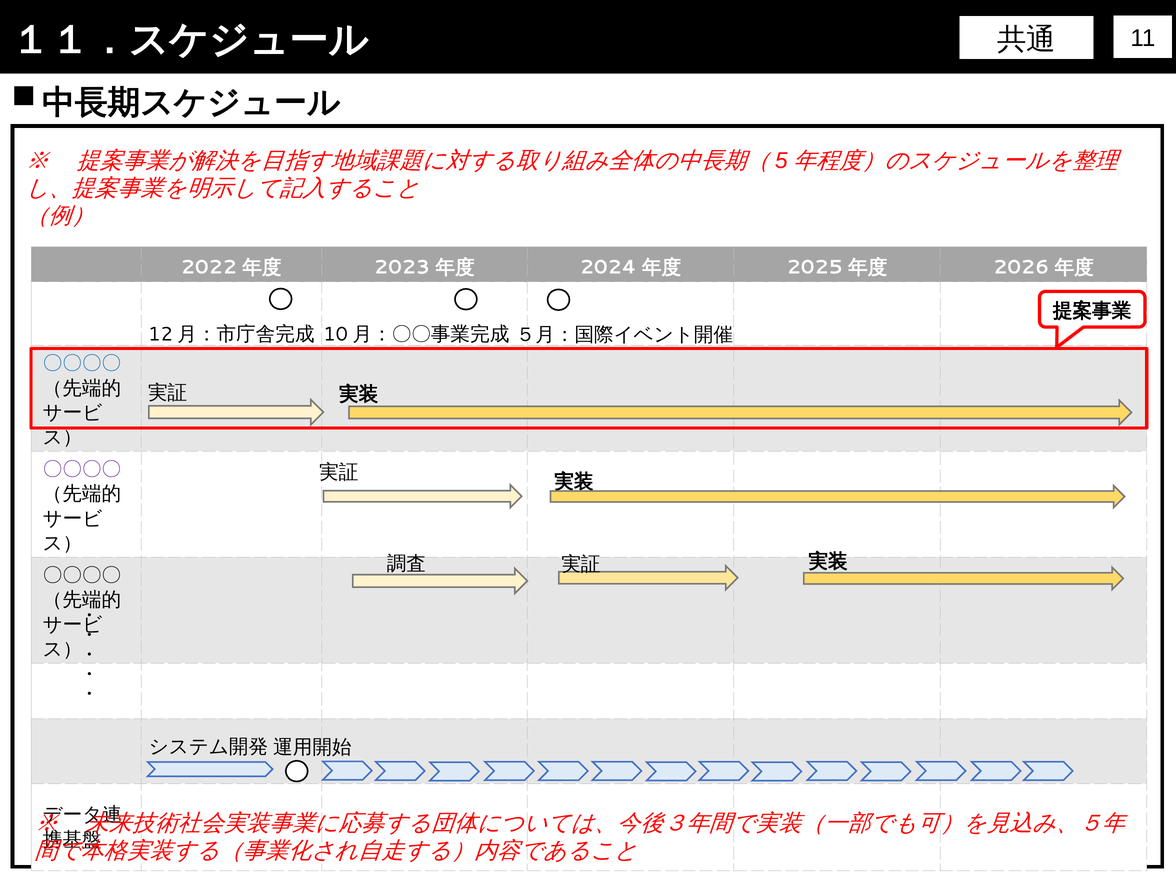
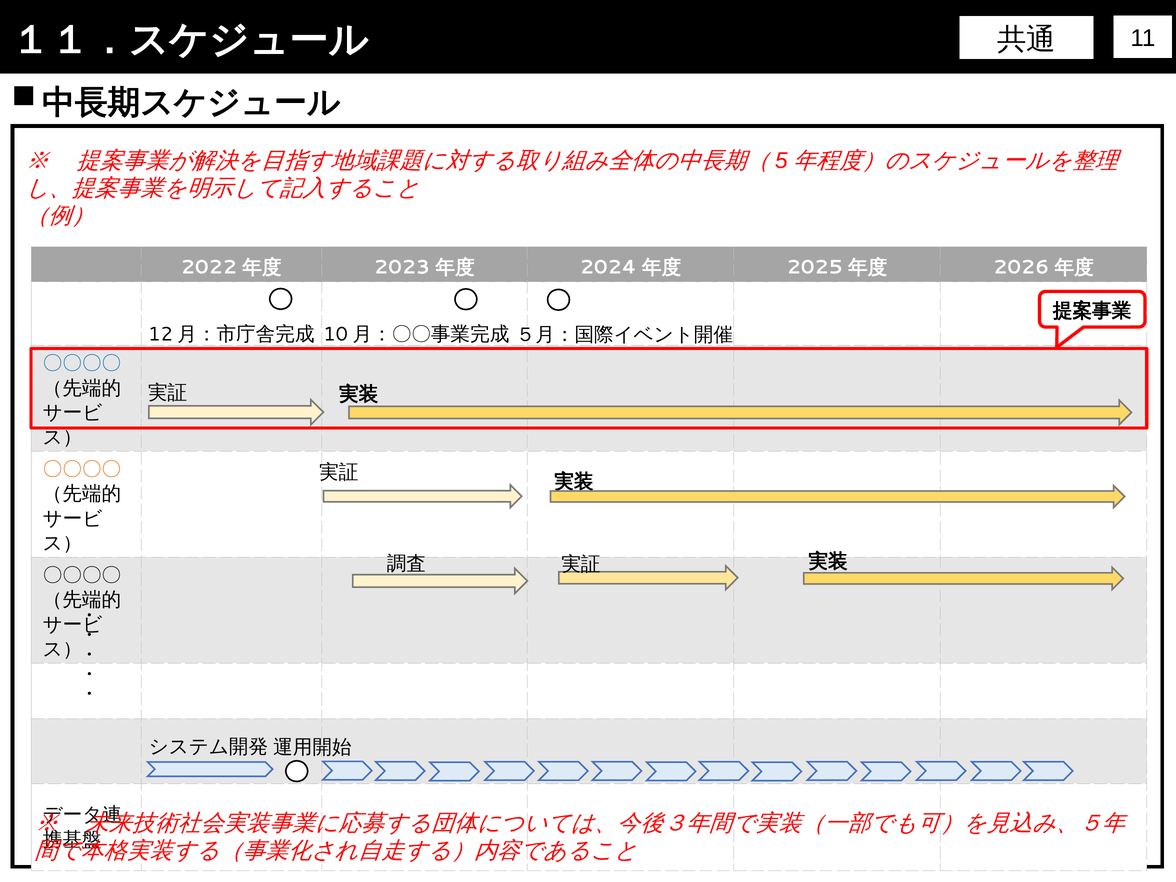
〇〇〇〇 colour: purple -> orange (82, 469)
